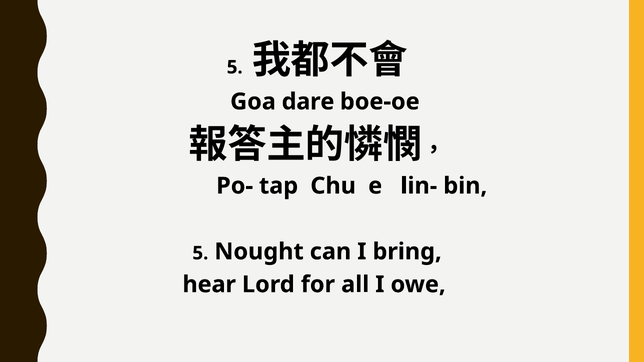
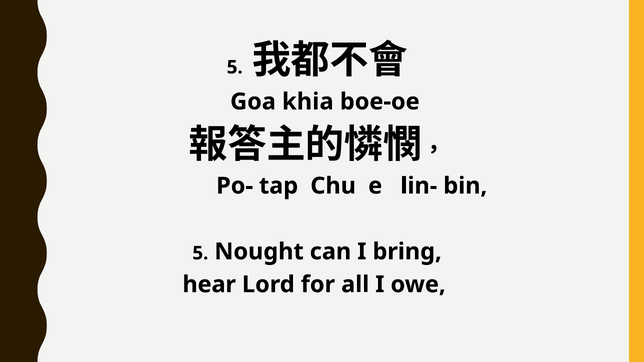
dare: dare -> khia (308, 102)
